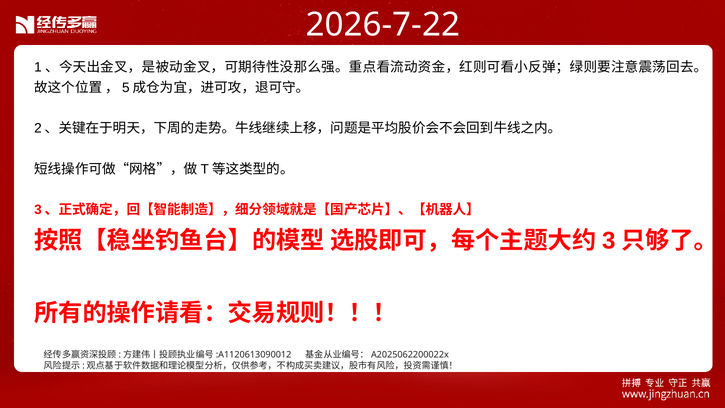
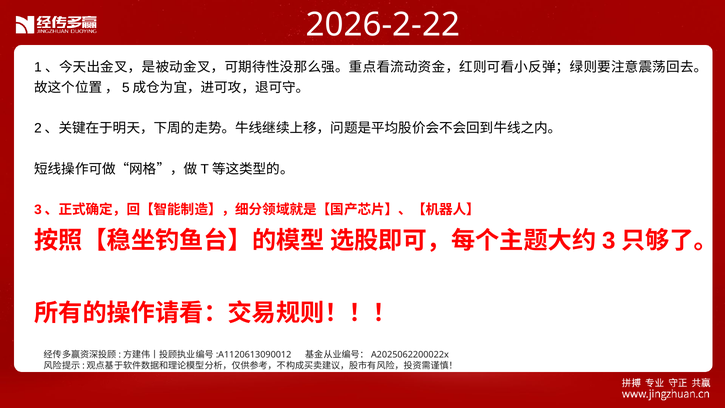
2026-7-22: 2026-7-22 -> 2026-2-22 (383, 25)
